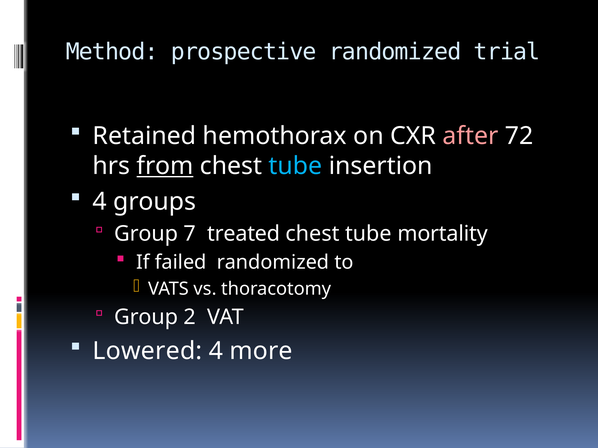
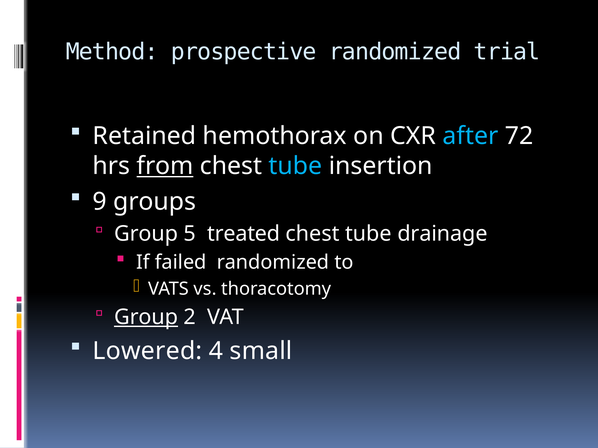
after colour: pink -> light blue (470, 136)
4: 4 -> 9 (100, 202)
7: 7 -> 5 (190, 234)
mortality: mortality -> drainage (443, 234)
Group underline: none -> present (146, 318)
more: more -> small (261, 351)
